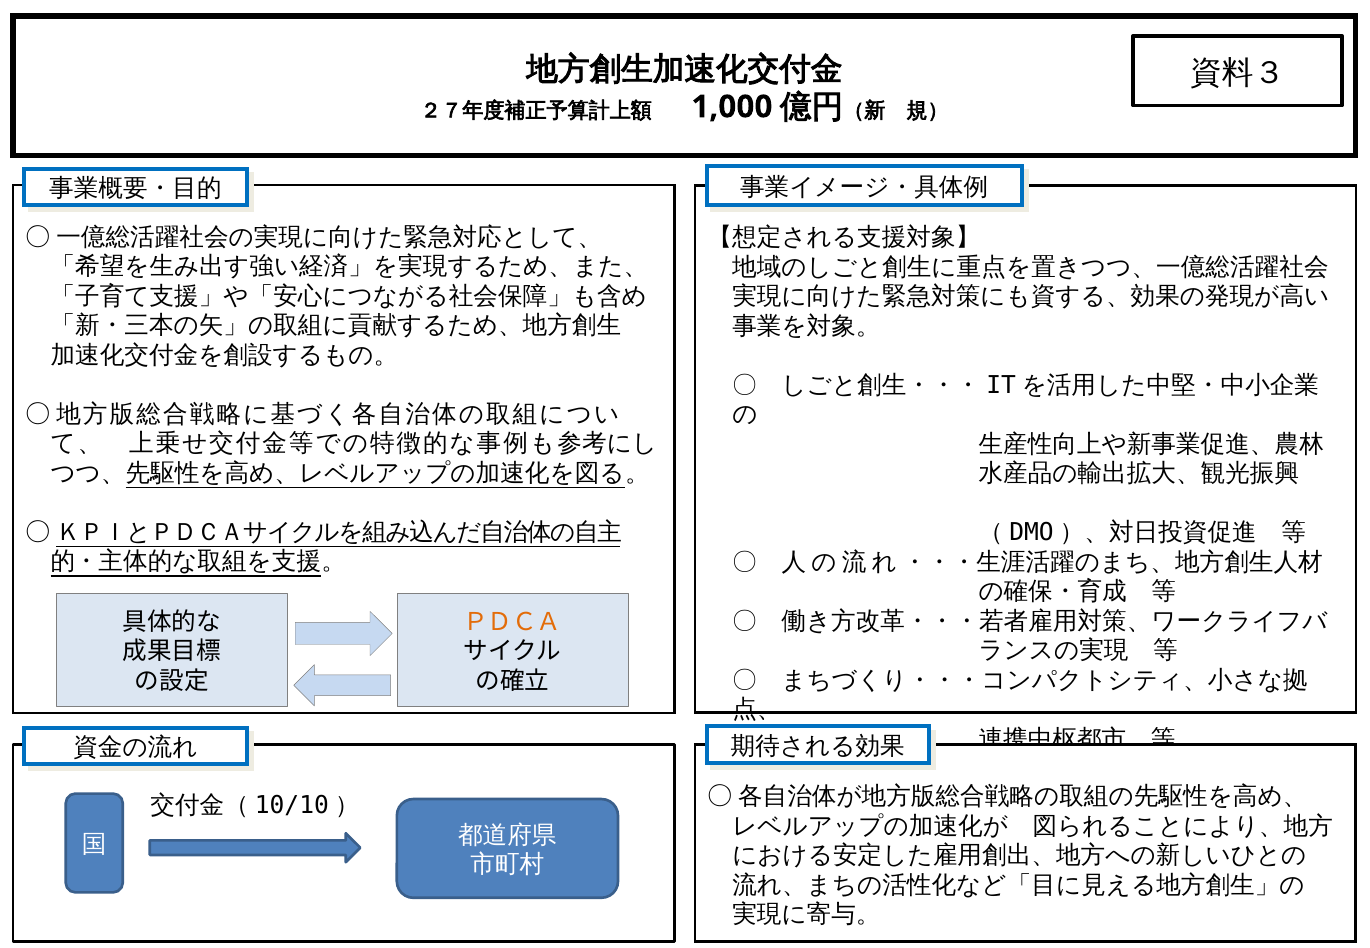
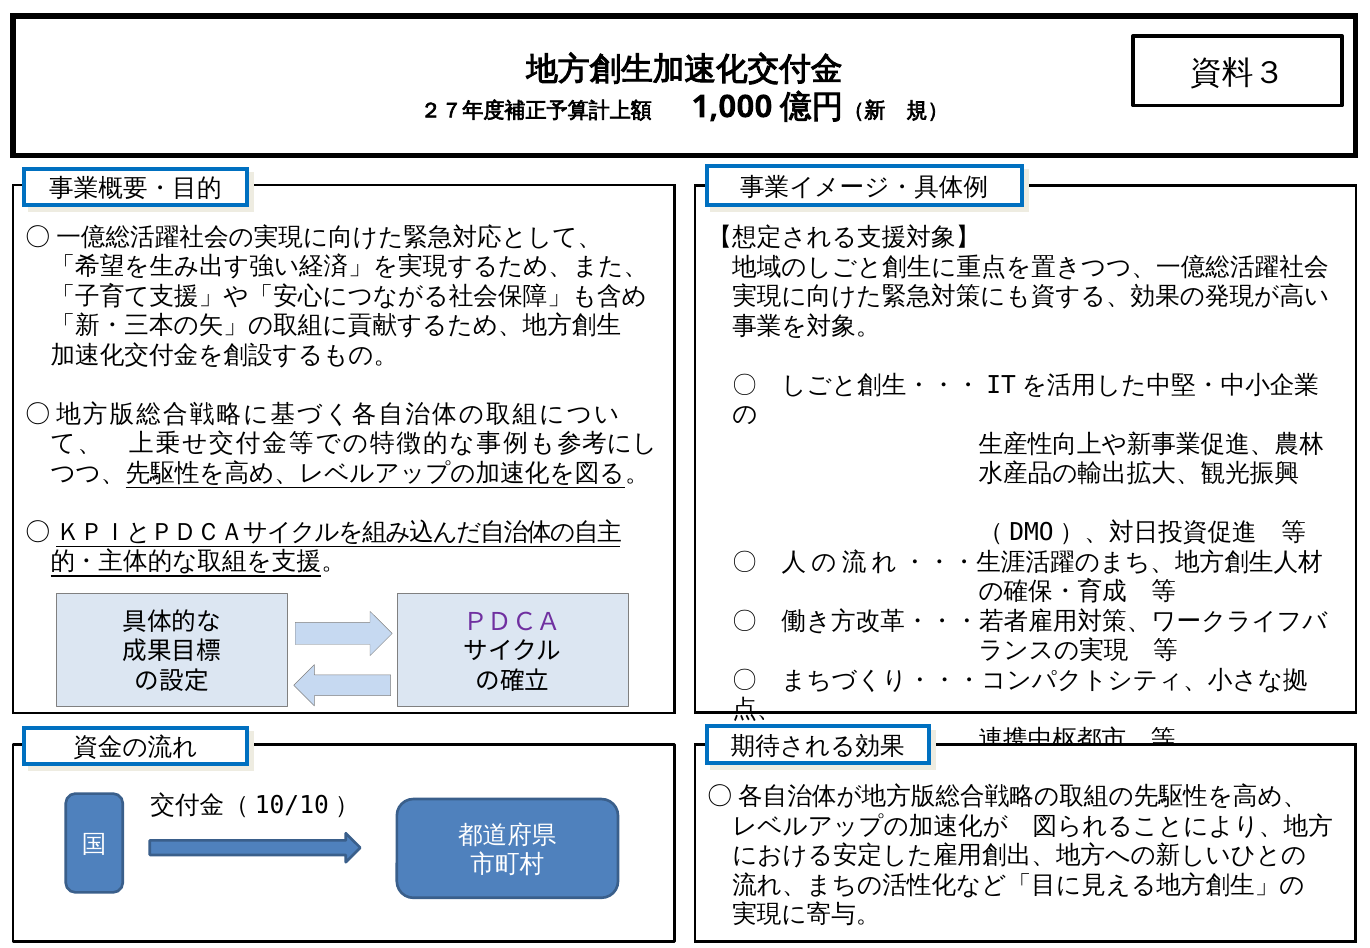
ＰＤＣＡ colour: orange -> purple (512, 622)
